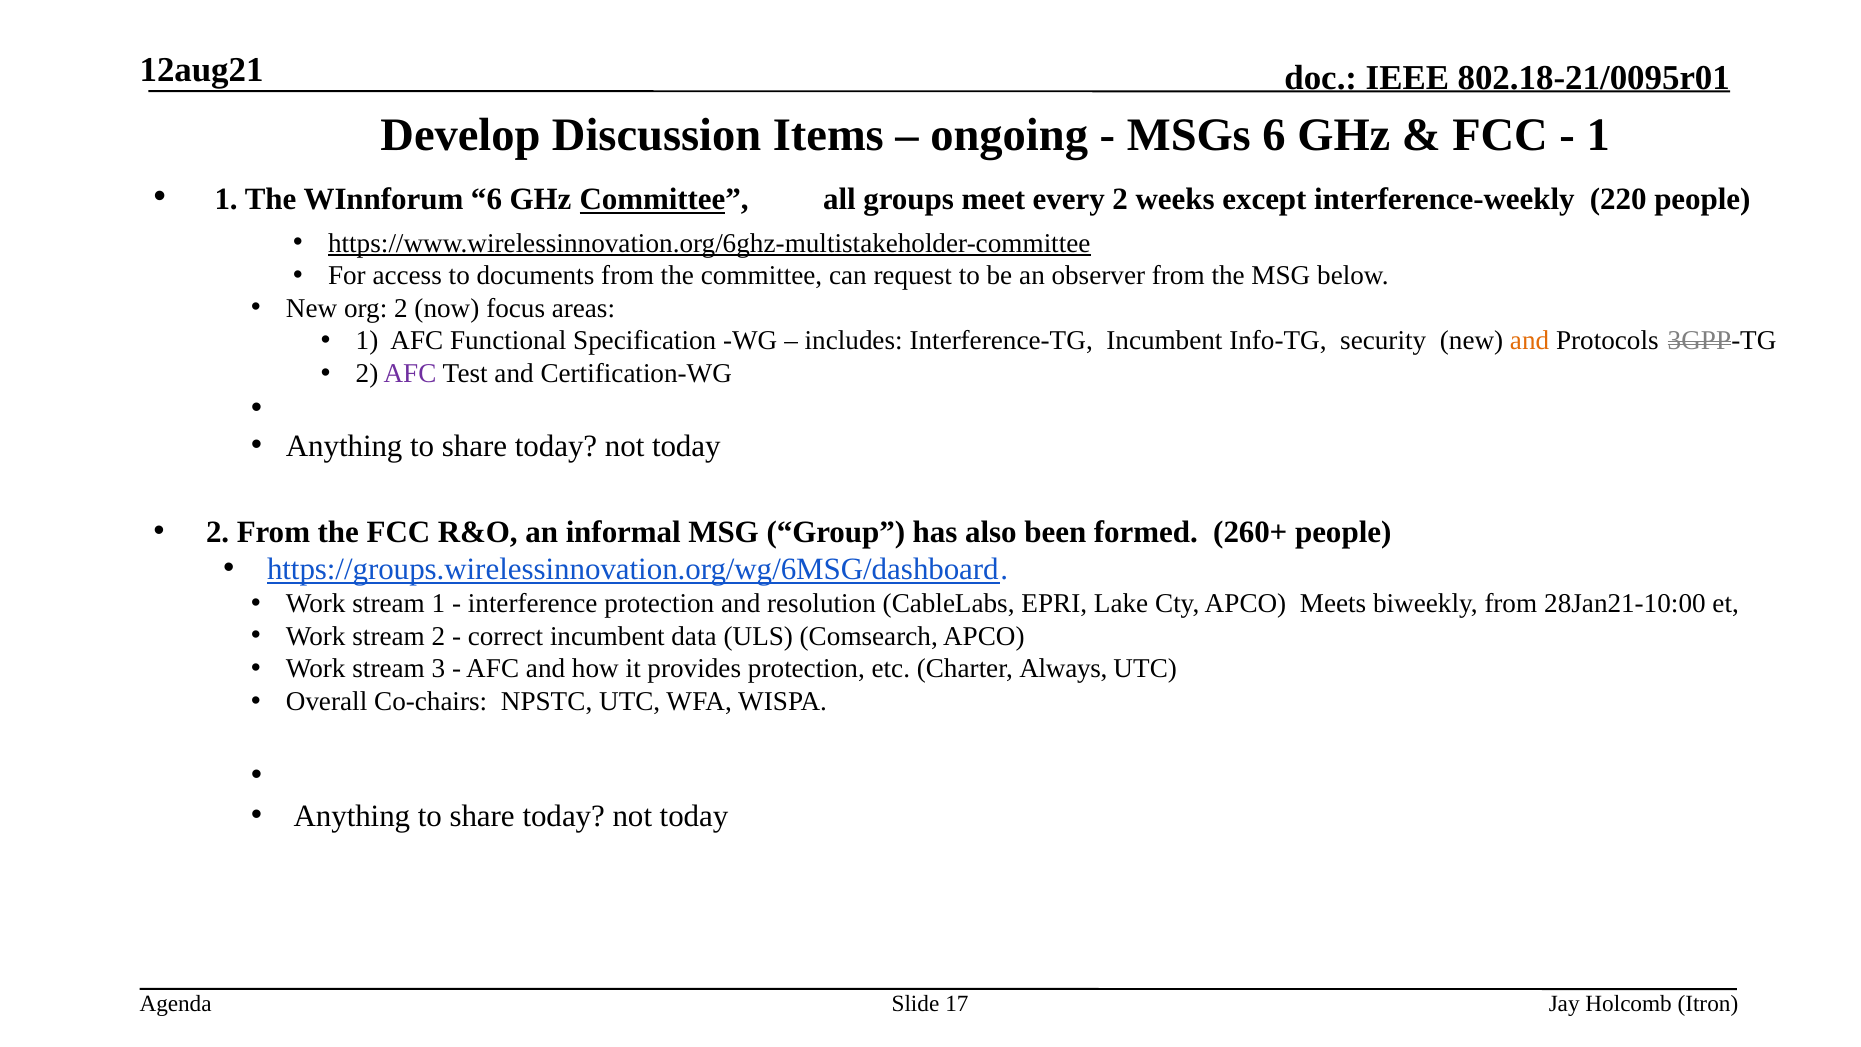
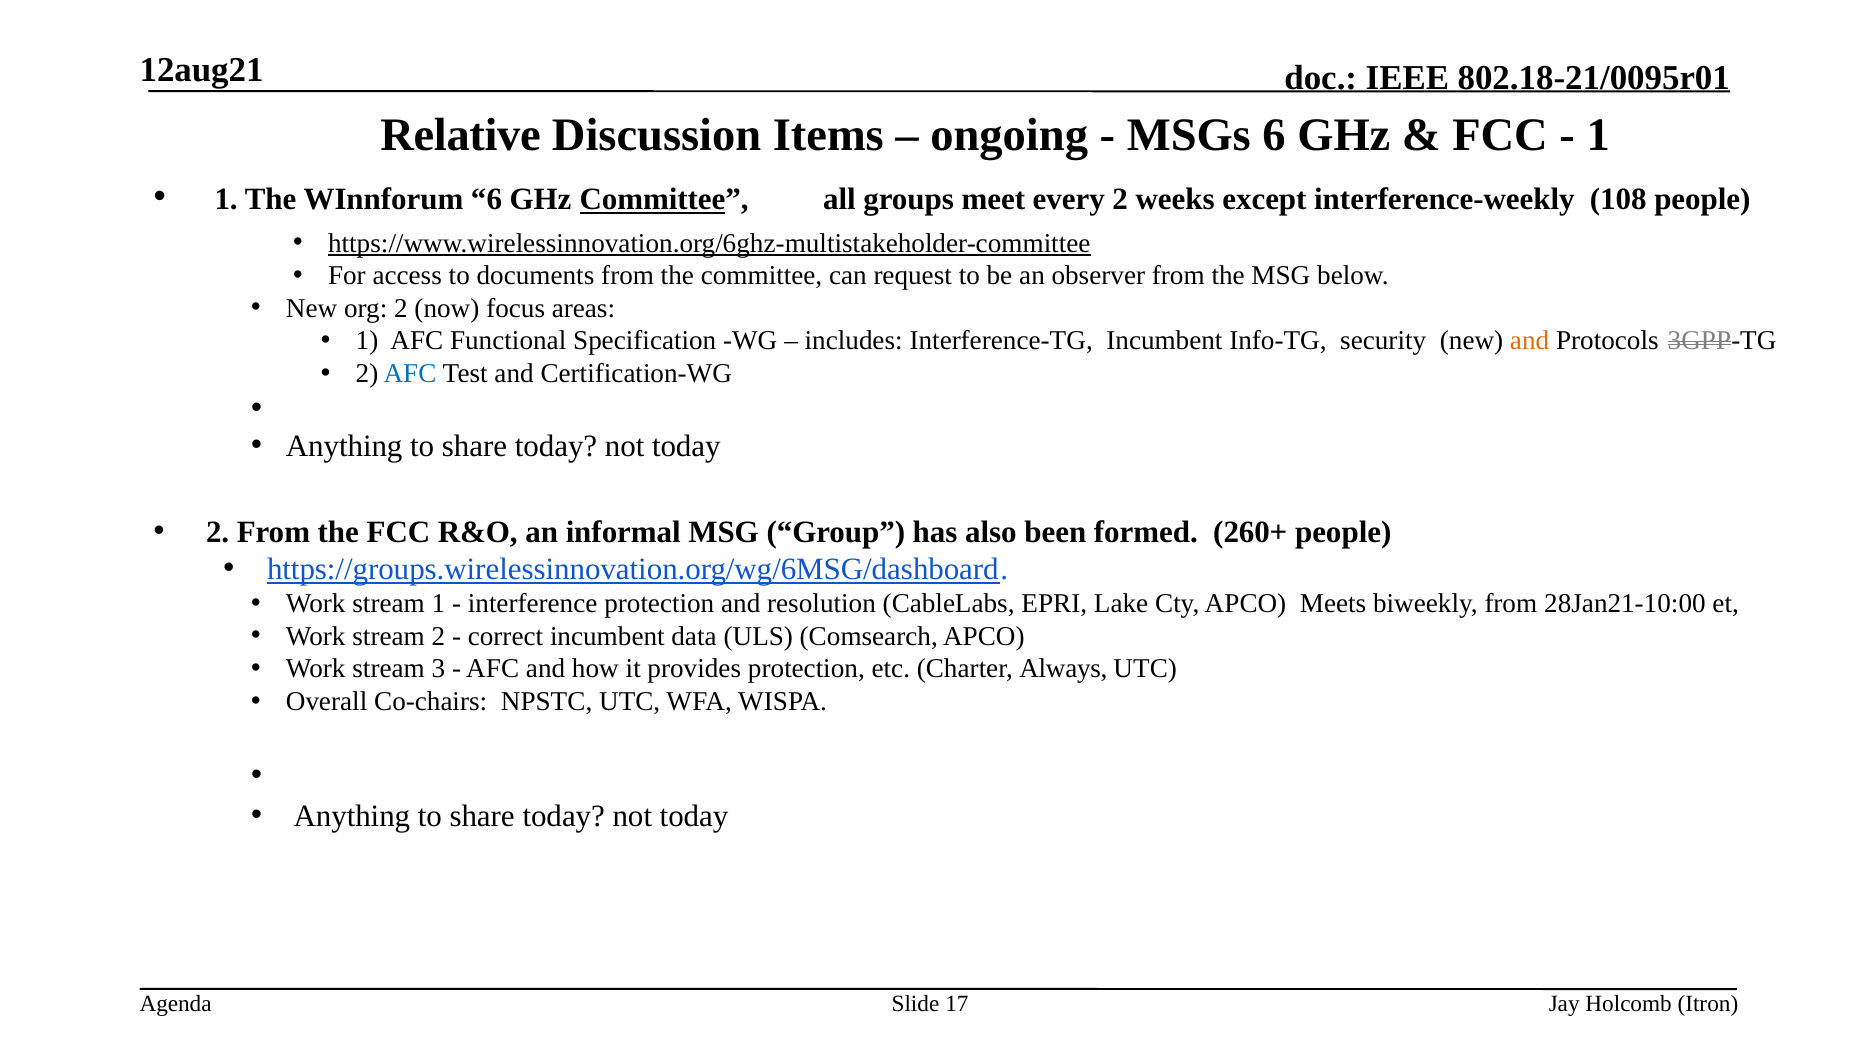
Develop: Develop -> Relative (461, 135)
220: 220 -> 108 (1618, 199)
AFC colour: purple -> blue (410, 373)
